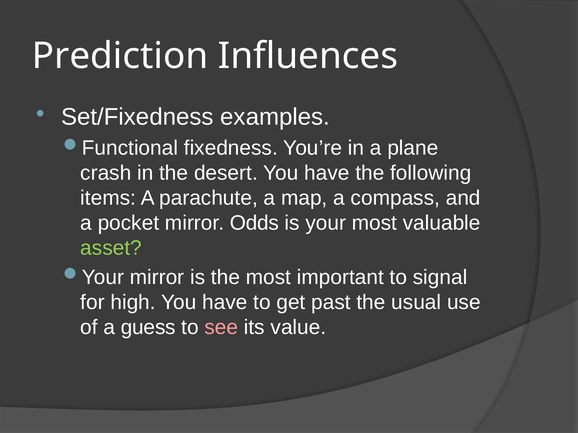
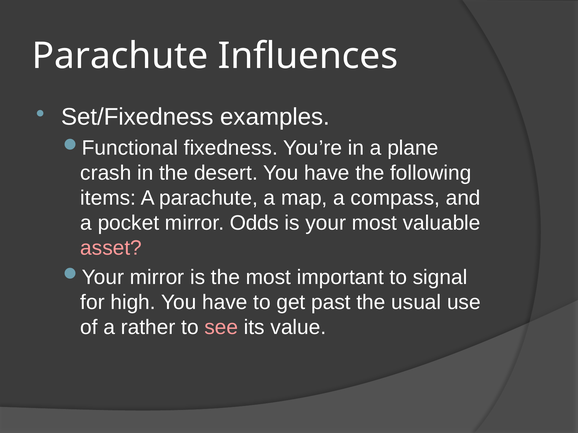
Prediction: Prediction -> Parachute (120, 56)
asset colour: light green -> pink (111, 248)
guess: guess -> rather (148, 328)
